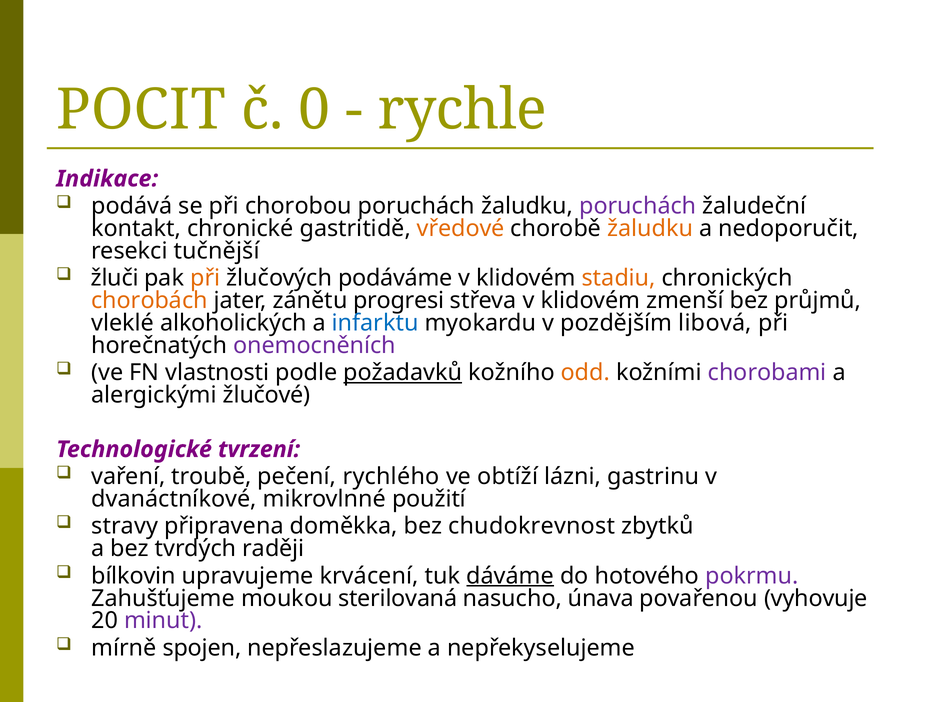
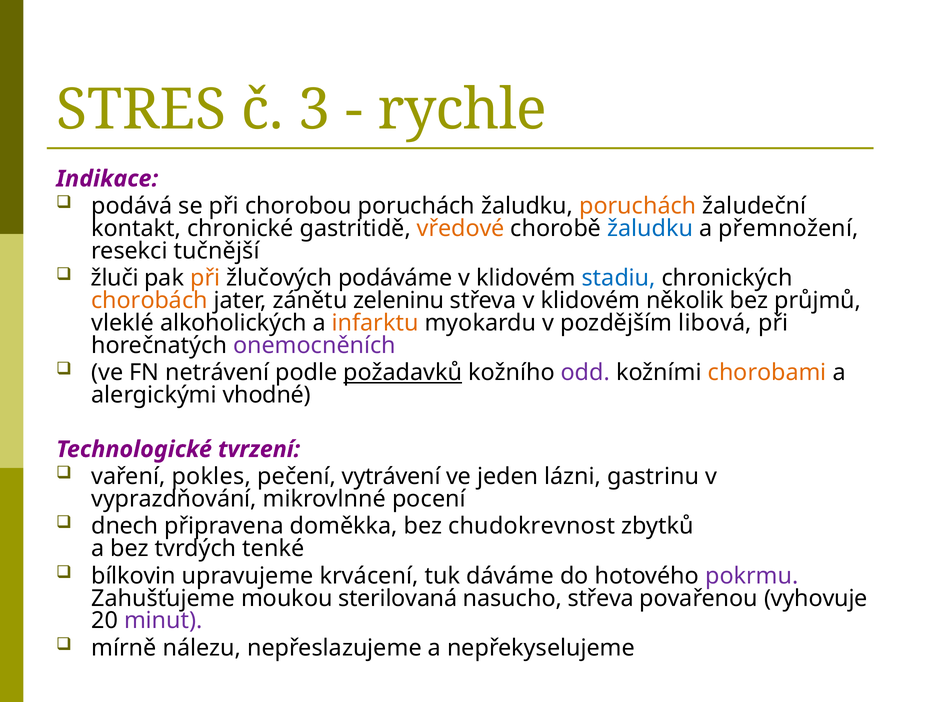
POCIT: POCIT -> STRES (141, 110)
0: 0 -> 3 (314, 110)
poruchách colour: purple -> orange (638, 206)
žaludku colour: orange -> blue (650, 228)
nedoporučit: nedoporučit -> přemnožení (788, 228)
stadiu colour: orange -> blue (619, 278)
progresi: progresi -> zeleninu (399, 300)
zmenší: zmenší -> několik (685, 300)
infarktu colour: blue -> orange (375, 323)
vlastnosti: vlastnosti -> netrávení (217, 373)
odd colour: orange -> purple (585, 373)
chorobami colour: purple -> orange (767, 373)
žlučové: žlučové -> vhodné (267, 395)
troubě: troubě -> pokles (211, 477)
rychlého: rychlého -> vytrávení (391, 477)
obtíží: obtíží -> jeden (508, 477)
dvanáctníkové: dvanáctníkové -> vyprazdňování (174, 499)
použití: použití -> pocení (429, 499)
stravy: stravy -> dnech (125, 526)
raději: raději -> tenké (273, 549)
dáváme underline: present -> none (510, 576)
nasucho únava: únava -> střeva (601, 598)
spojen: spojen -> nálezu (202, 648)
